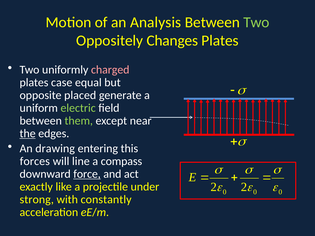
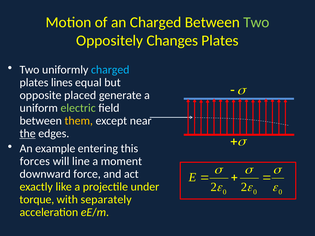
an Analysis: Analysis -> Charged (156, 22)
charged colour: pink -> light blue (110, 70)
case: case -> lines (62, 82)
them colour: light green -> yellow (79, 121)
drawing: drawing -> example (55, 149)
compass: compass -> moment (121, 161)
force underline: present -> none (87, 174)
strong: strong -> torque (37, 200)
constantly: constantly -> separately (106, 200)
